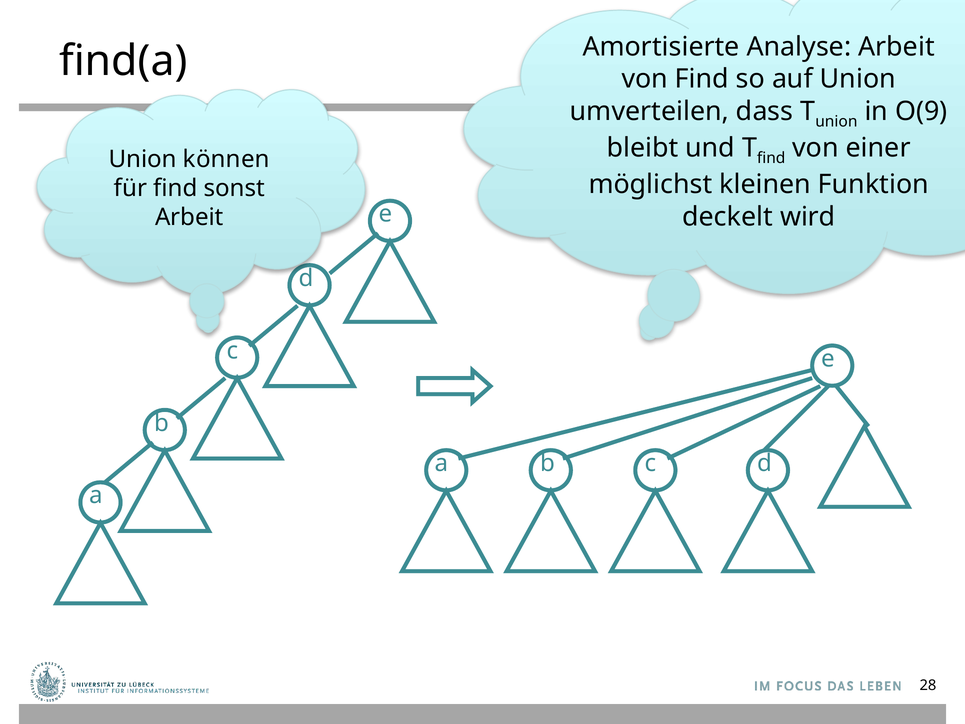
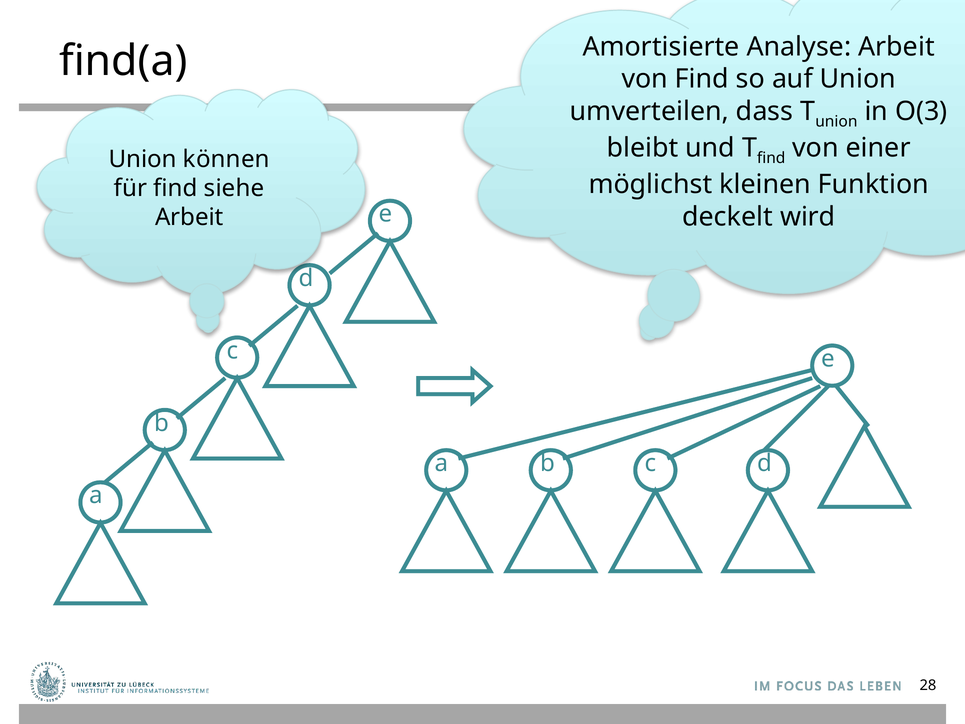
O(9: O(9 -> O(3 (921, 111)
sonst: sonst -> siehe (234, 188)
